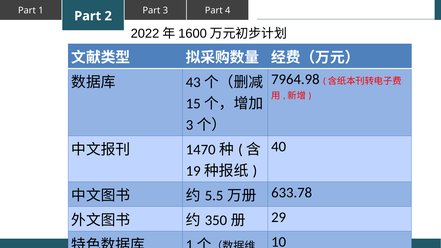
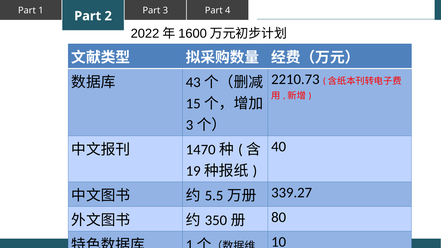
7964.98: 7964.98 -> 2210.73 (295, 79)
633.78: 633.78 -> 339.27 (292, 193)
29: 29 -> 80 (279, 217)
